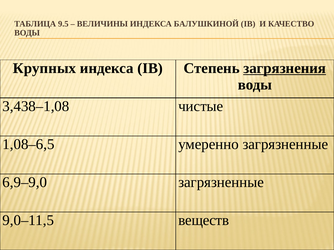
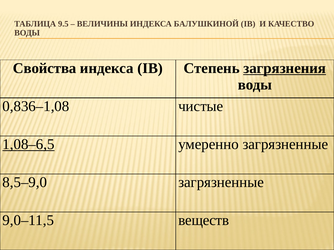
Крупных: Крупных -> Свойства (45, 68)
3,438–1,08: 3,438–1,08 -> 0,836–1,08 (36, 106)
1,08–6,5 underline: none -> present (28, 145)
6,9–9,0: 6,9–9,0 -> 8,5–9,0 (25, 183)
